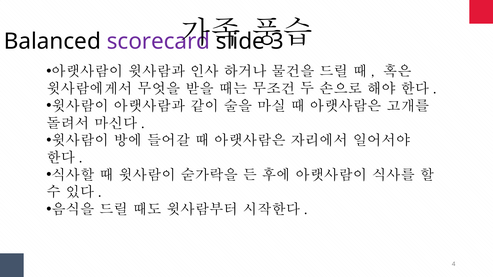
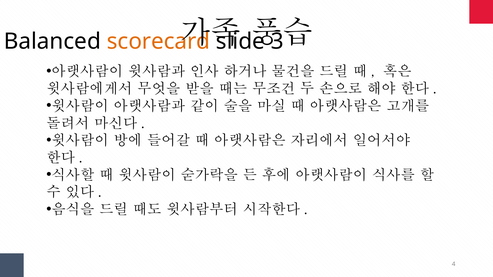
scorecard colour: purple -> orange (159, 41)
